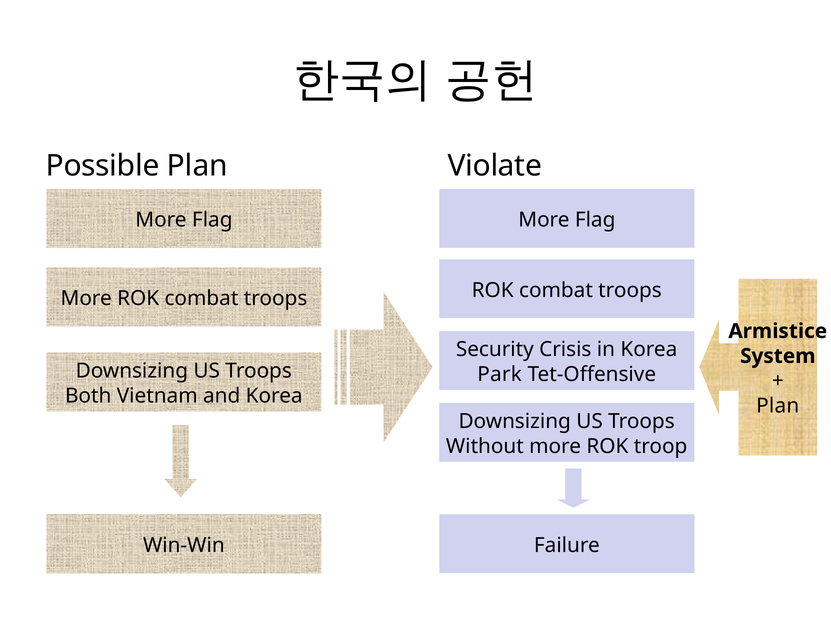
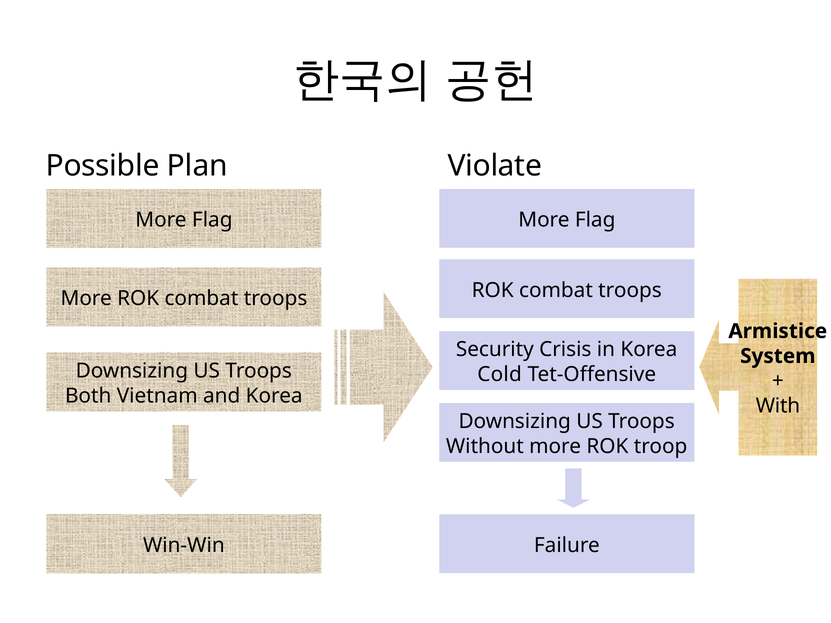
Park: Park -> Cold (500, 375)
Plan: Plan -> With (778, 406)
